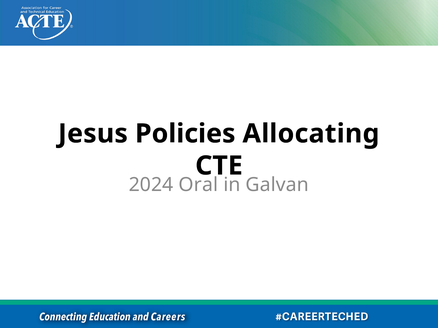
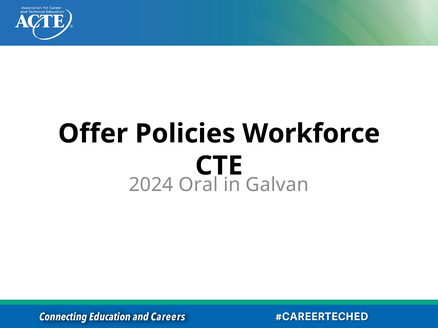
Jesus: Jesus -> Offer (93, 134)
Allocating: Allocating -> Workforce (311, 134)
